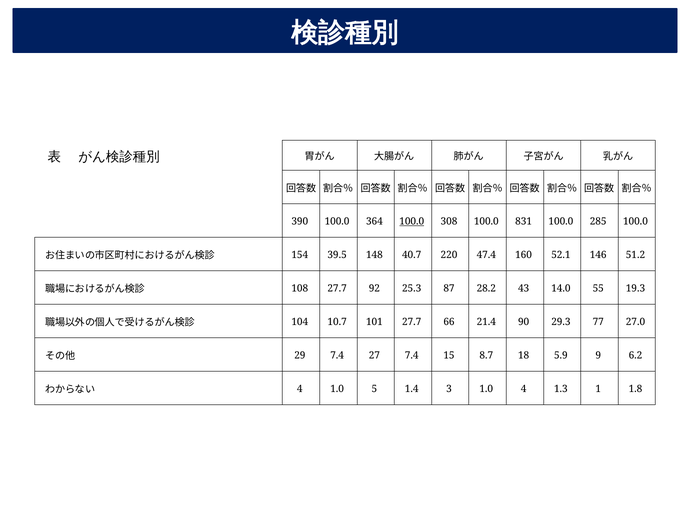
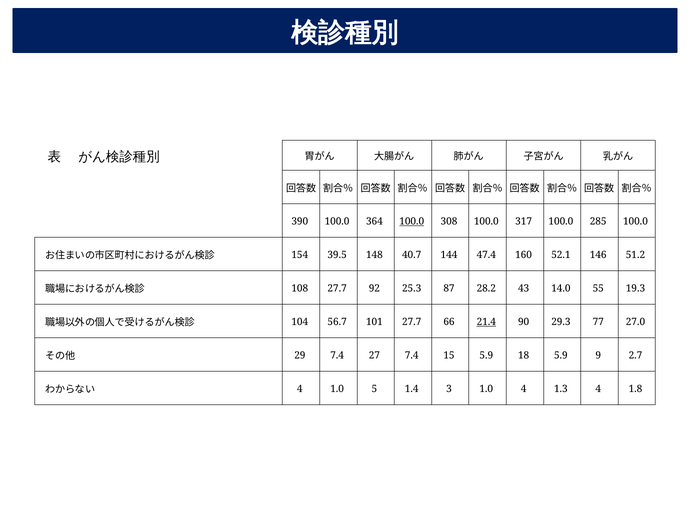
831: 831 -> 317 (524, 222)
220: 220 -> 144 (449, 255)
10.7: 10.7 -> 56.7 (337, 322)
21.4 underline: none -> present (486, 322)
15 8.7: 8.7 -> 5.9 (486, 356)
6.2: 6.2 -> 2.7 (635, 356)
1.3 1: 1 -> 4 (598, 389)
